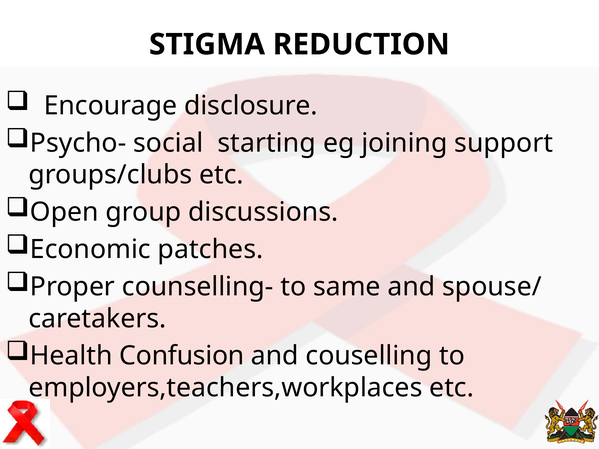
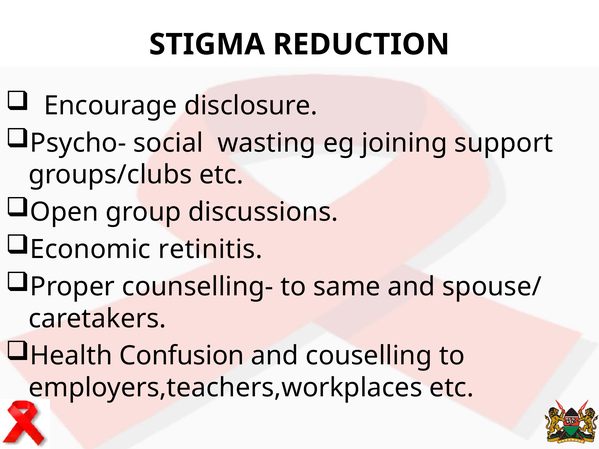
starting: starting -> wasting (267, 143)
patches: patches -> retinitis (210, 249)
